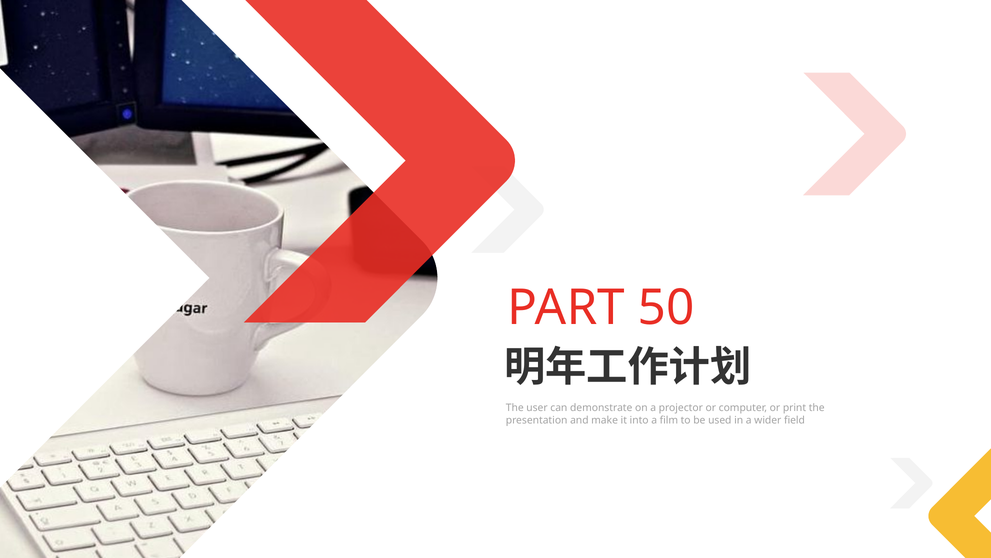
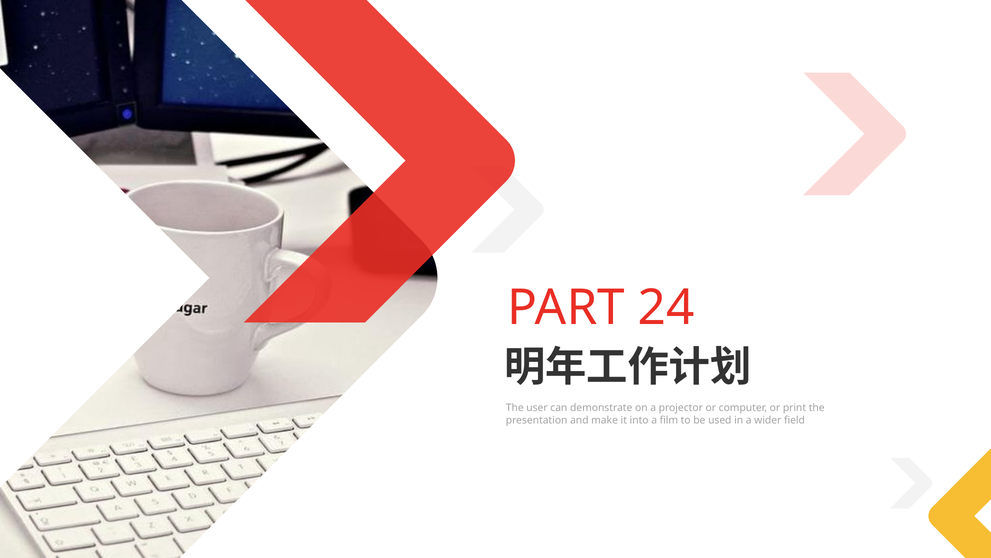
50: 50 -> 24 (666, 307)
